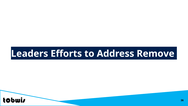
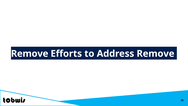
Leaders: Leaders -> Remove (30, 54)
